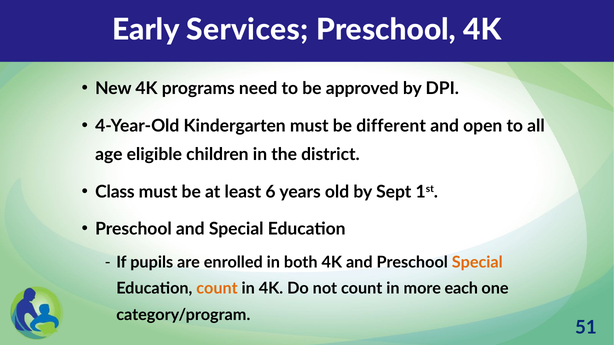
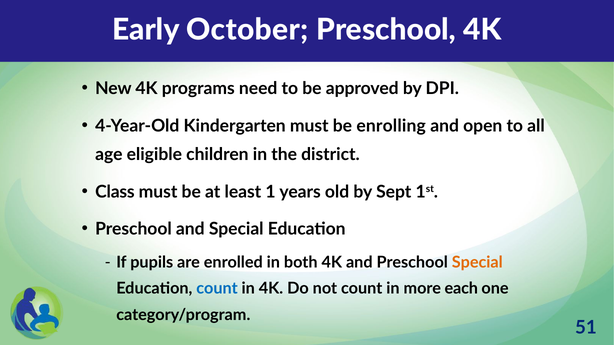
Services: Services -> October (247, 30)
different: different -> enrolling (391, 126)
6: 6 -> 1 (271, 192)
count colour: orange -> blue (217, 289)
